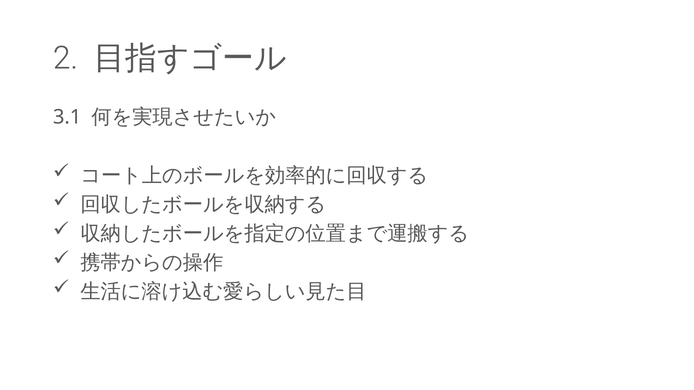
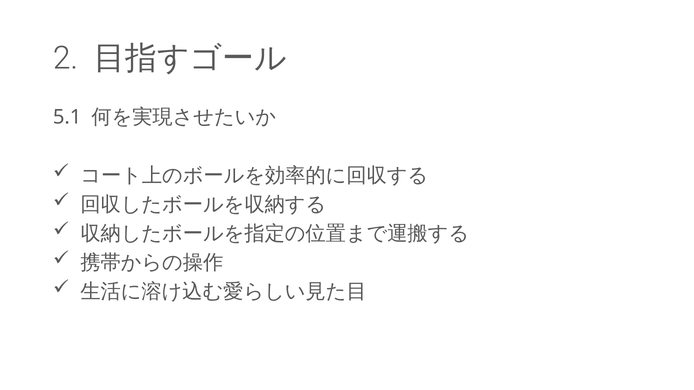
3.1: 3.1 -> 5.1 (67, 117)
